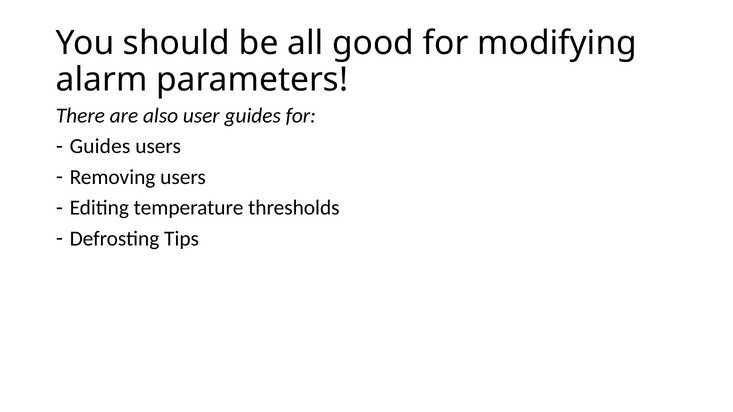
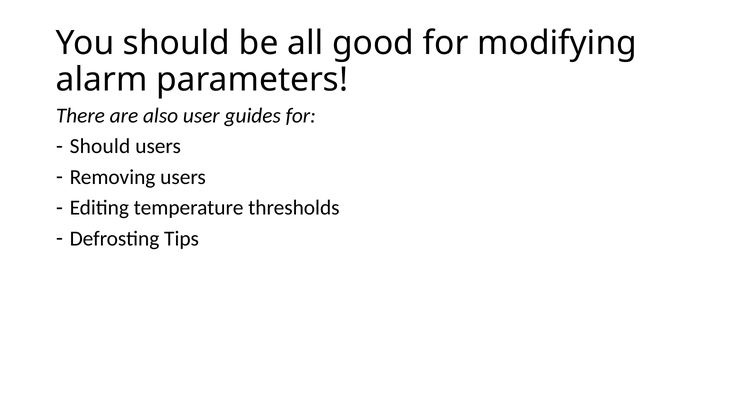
Guides: Guides -> Should (100, 147)
